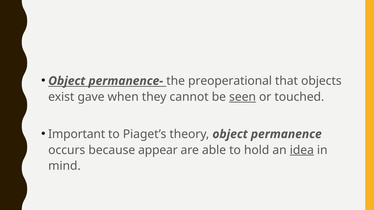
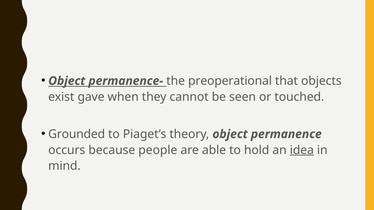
seen underline: present -> none (243, 97)
Important: Important -> Grounded (77, 134)
appear: appear -> people (158, 150)
